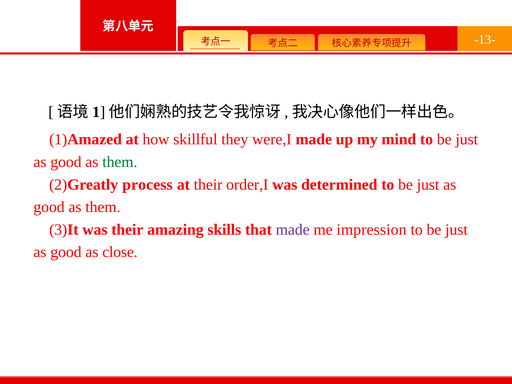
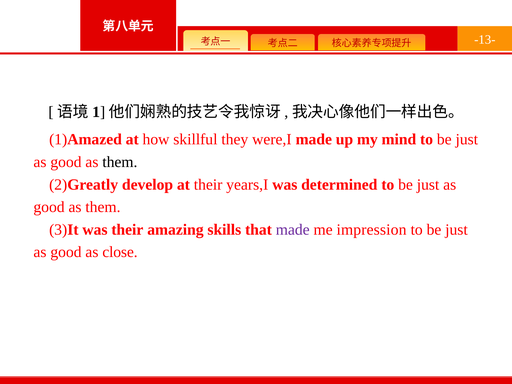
them colour: green -> black (120, 162)
process: process -> develop (148, 185)
order,I: order,I -> years,I (247, 185)
